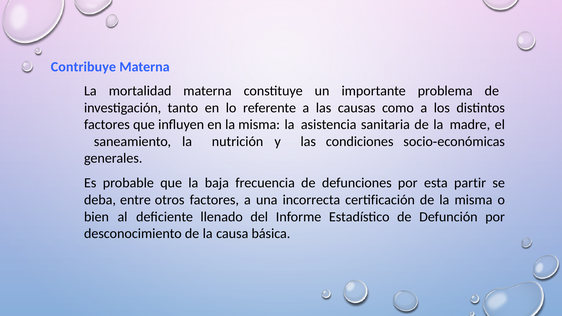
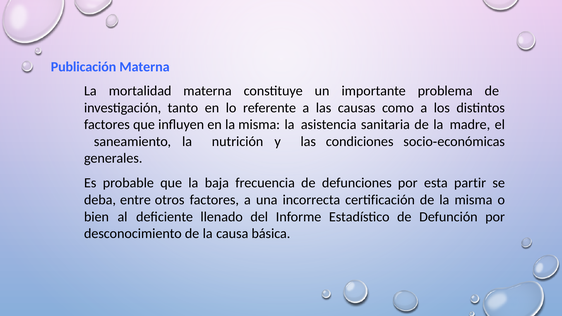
Contribuye: Contribuye -> Publicación (84, 67)
